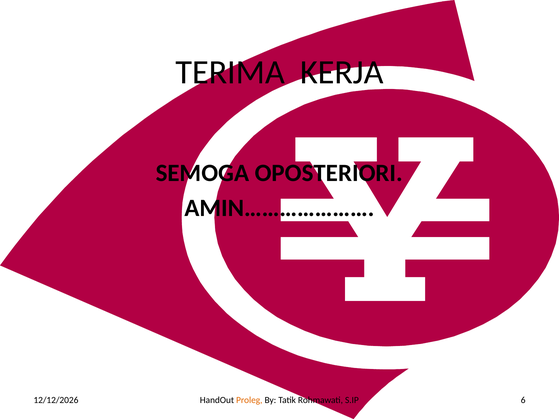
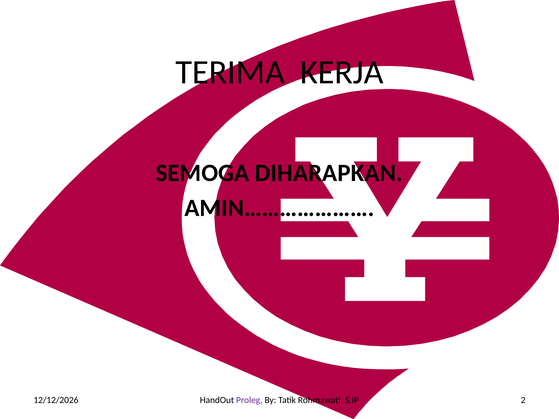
OPOSTERIORI: OPOSTERIORI -> DIHARAPKAN (329, 173)
Proleg colour: orange -> purple (249, 400)
6: 6 -> 2 (523, 400)
